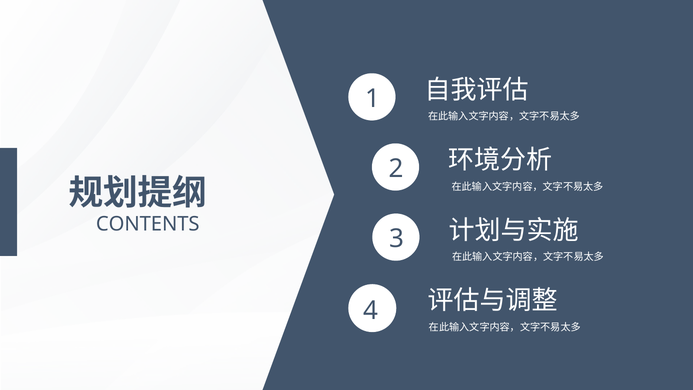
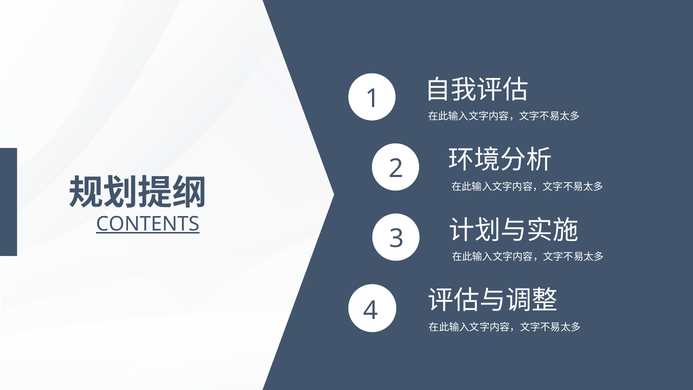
CONTENTS underline: none -> present (148, 224)
